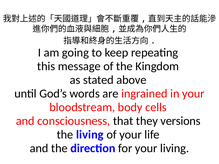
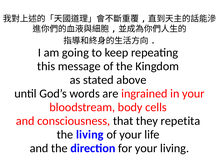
versions: versions -> repetita (180, 121)
